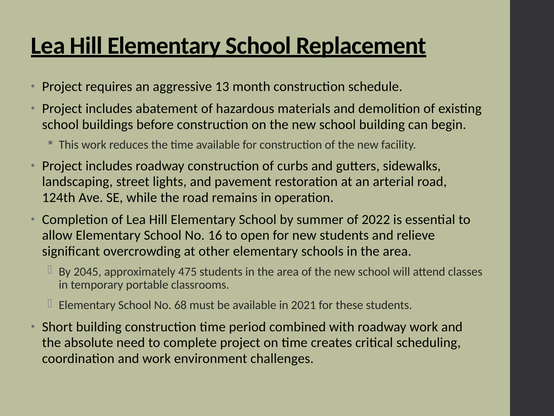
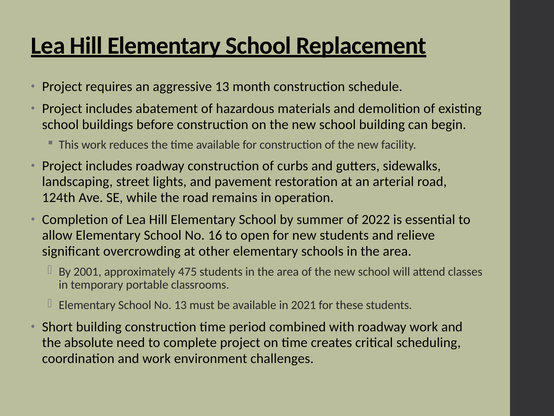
2045: 2045 -> 2001 (87, 271)
No 68: 68 -> 13 (181, 305)
